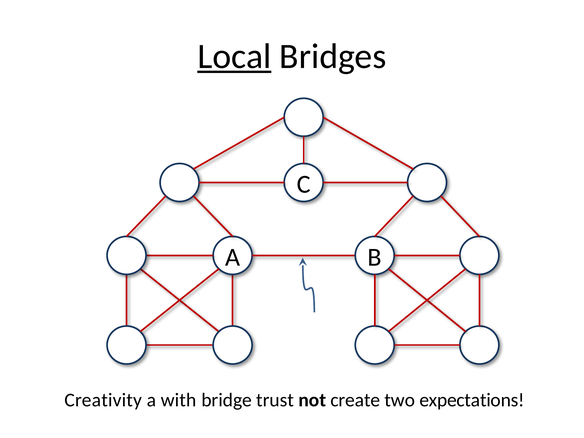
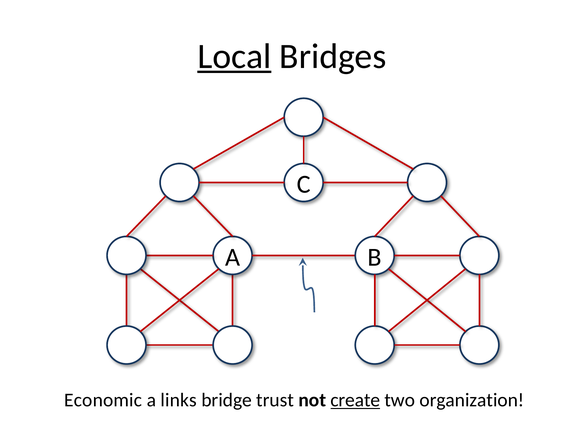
Creativity: Creativity -> Economic (103, 400)
with: with -> links (179, 400)
create underline: none -> present (355, 400)
expectations: expectations -> organization (472, 400)
